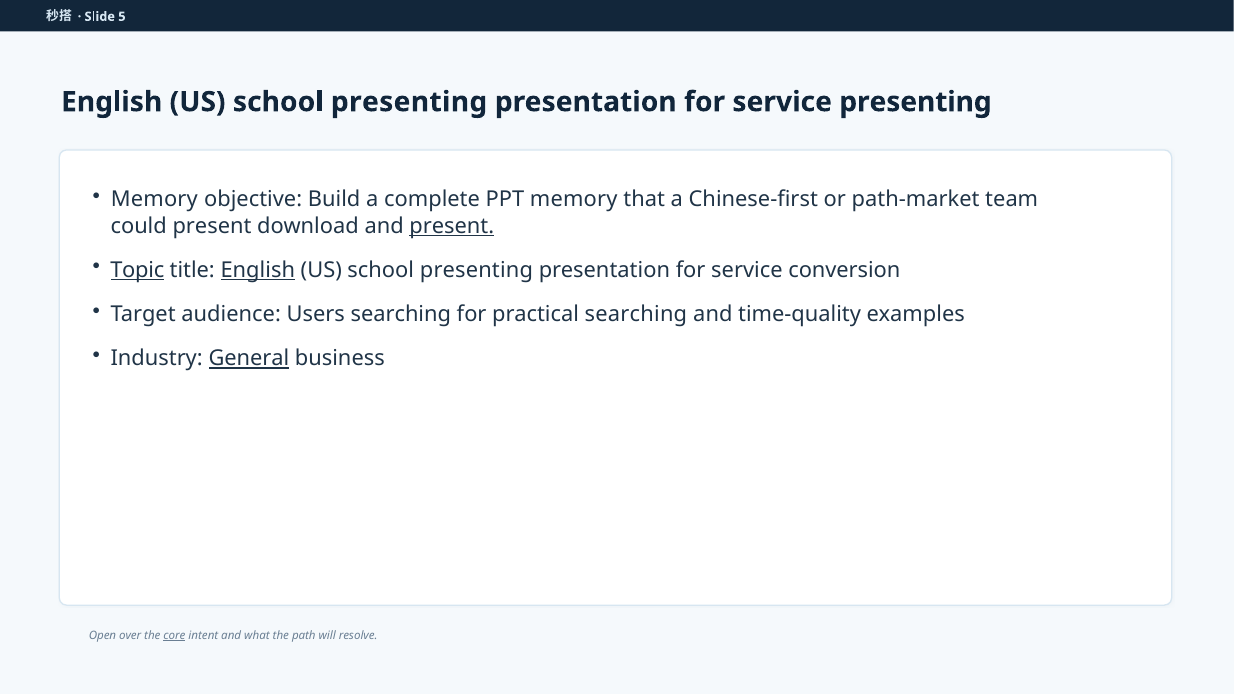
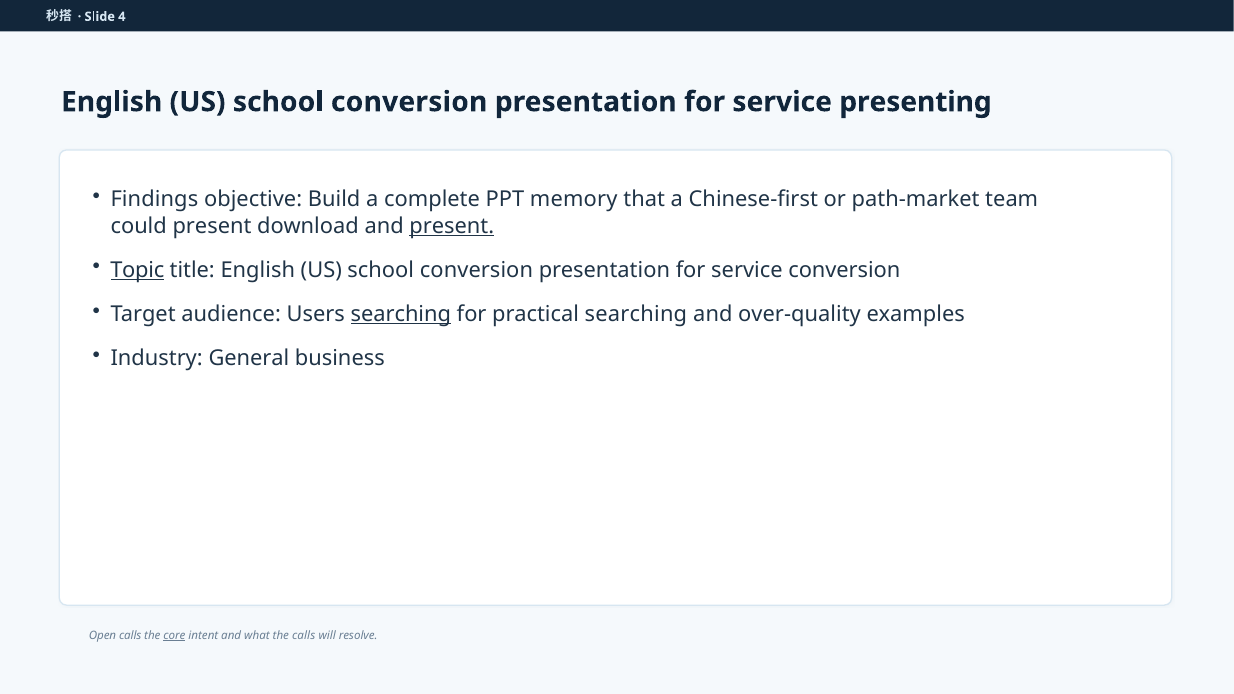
5: 5 -> 4 (122, 17)
presenting: presenting -> conversion (409, 102)
Memory: Memory -> Findings (154, 200)
English underline: present -> none (258, 270)
presenting: presenting -> conversion (476, 270)
searching underline: none -> present (401, 314)
time-quality: time-quality -> over-quality (800, 314)
General underline: present -> none (249, 359)
Open over: over -> calls (130, 636)
the path: path -> calls (304, 636)
